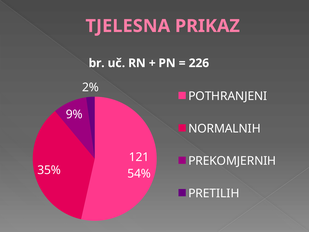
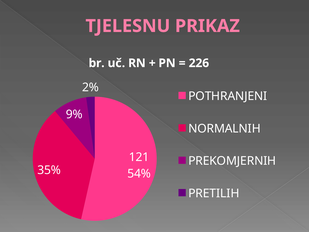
TJELESNA: TJELESNA -> TJELESNU (128, 26)
